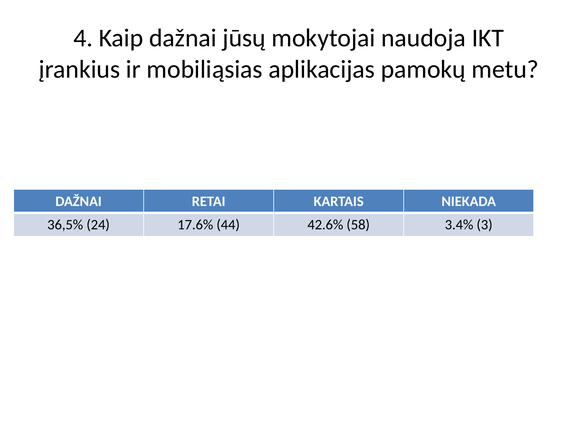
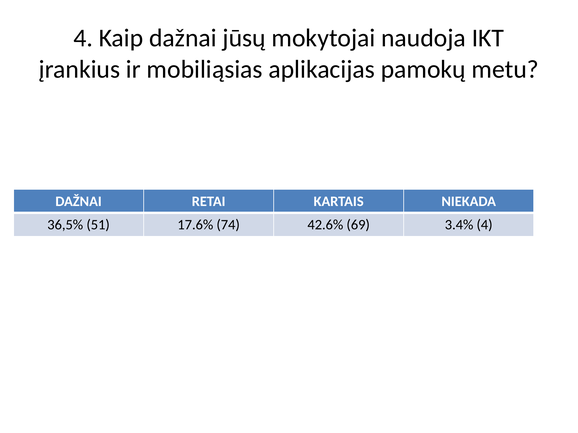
24: 24 -> 51 (98, 225)
44: 44 -> 74 (228, 225)
58: 58 -> 69 (358, 225)
3.4% 3: 3 -> 4 (485, 225)
